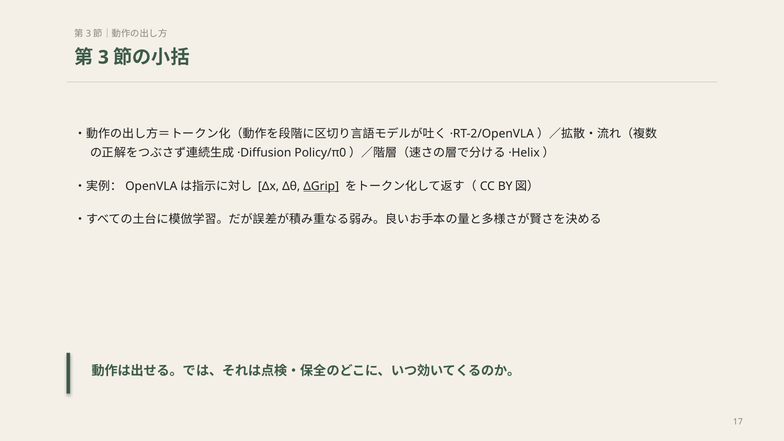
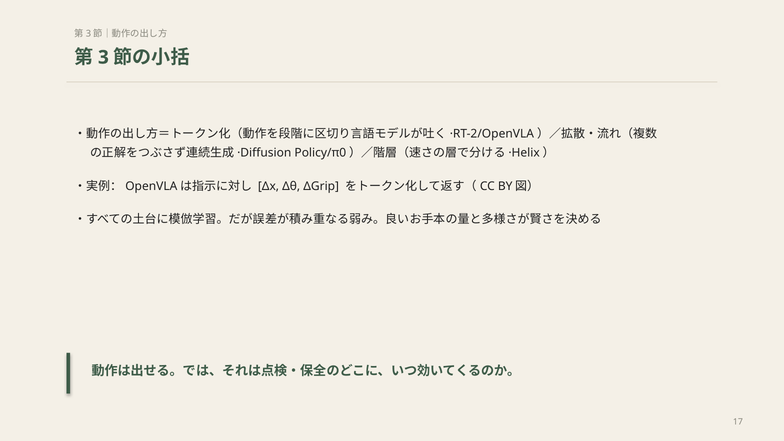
ΔGrip underline: present -> none (321, 186)
